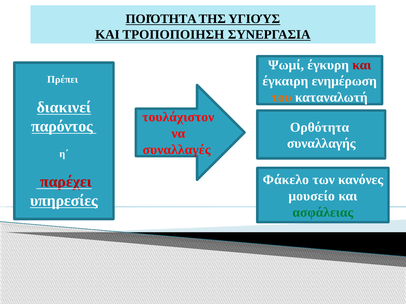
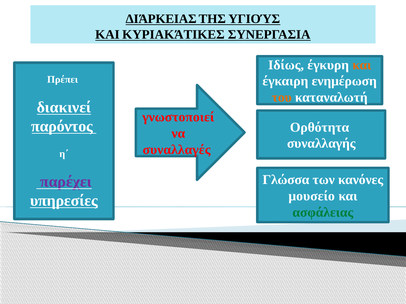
ΠΟΙΌΤΗΤΑ: ΠΟΙΌΤΗΤΑ -> ΔΙΆΡΚΕΙΑΣ (161, 19)
ΤΡΟΠΟΠΟΙΗΣΗ: ΤΡΟΠΟΠΟΙΗΣΗ -> ΚΥΡΙΑΚΆΤΙΚΕΣ (173, 35)
Ψωμί: Ψωμί -> Ιδίως (286, 65)
και colour: red -> orange (362, 65)
τουλάχιστον: τουλάχιστον -> γνωστοποιεί (178, 117)
Φάκελο: Φάκελο -> Γλώσσα (286, 180)
παρέχει colour: red -> purple (66, 182)
